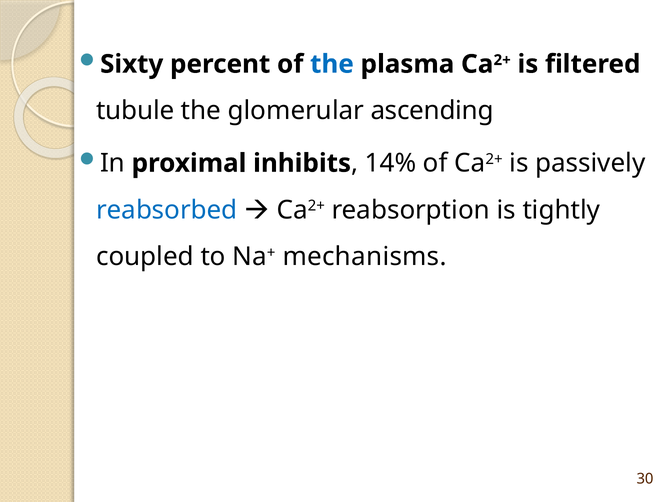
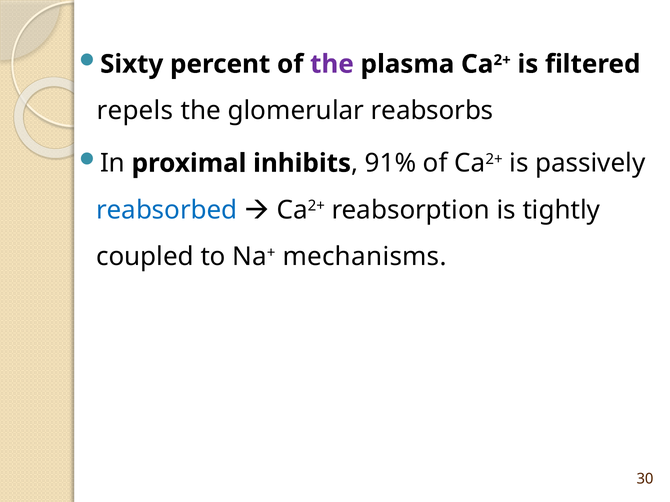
the colour: blue -> purple (332, 64)
tubule: tubule -> repels (135, 111)
ascending: ascending -> reabsorbs (432, 111)
14%: 14% -> 91% (390, 163)
